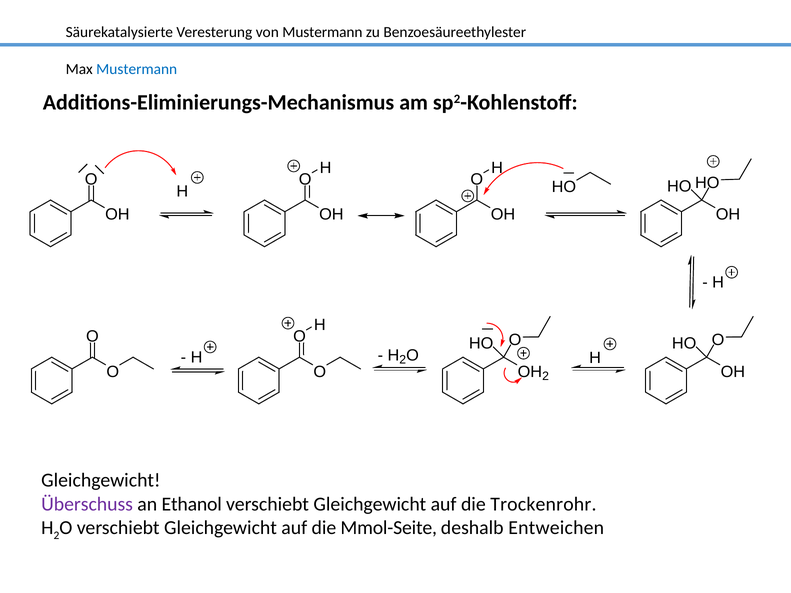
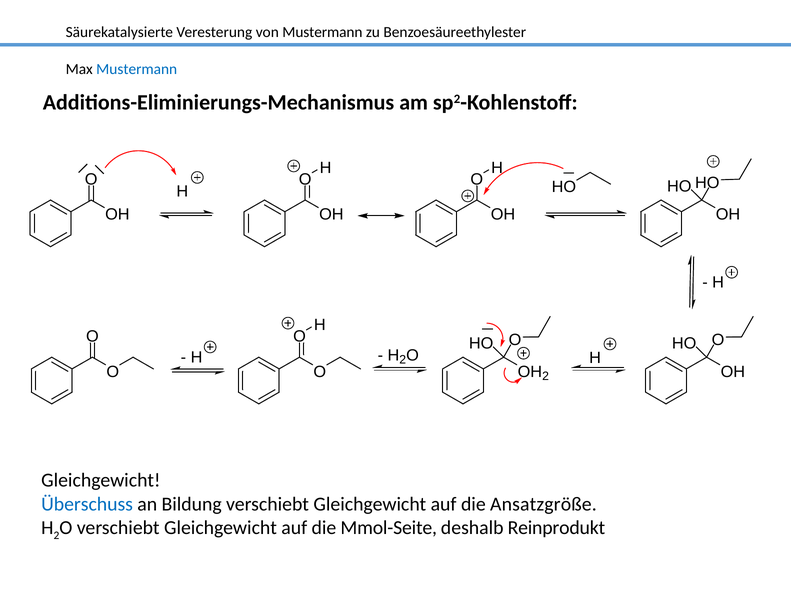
Überschuss colour: purple -> blue (87, 504)
Ethanol: Ethanol -> Bildung (192, 504)
Trockenrohr: Trockenrohr -> Ansatzgröße (543, 504)
Entweichen: Entweichen -> Reinprodukt (556, 528)
